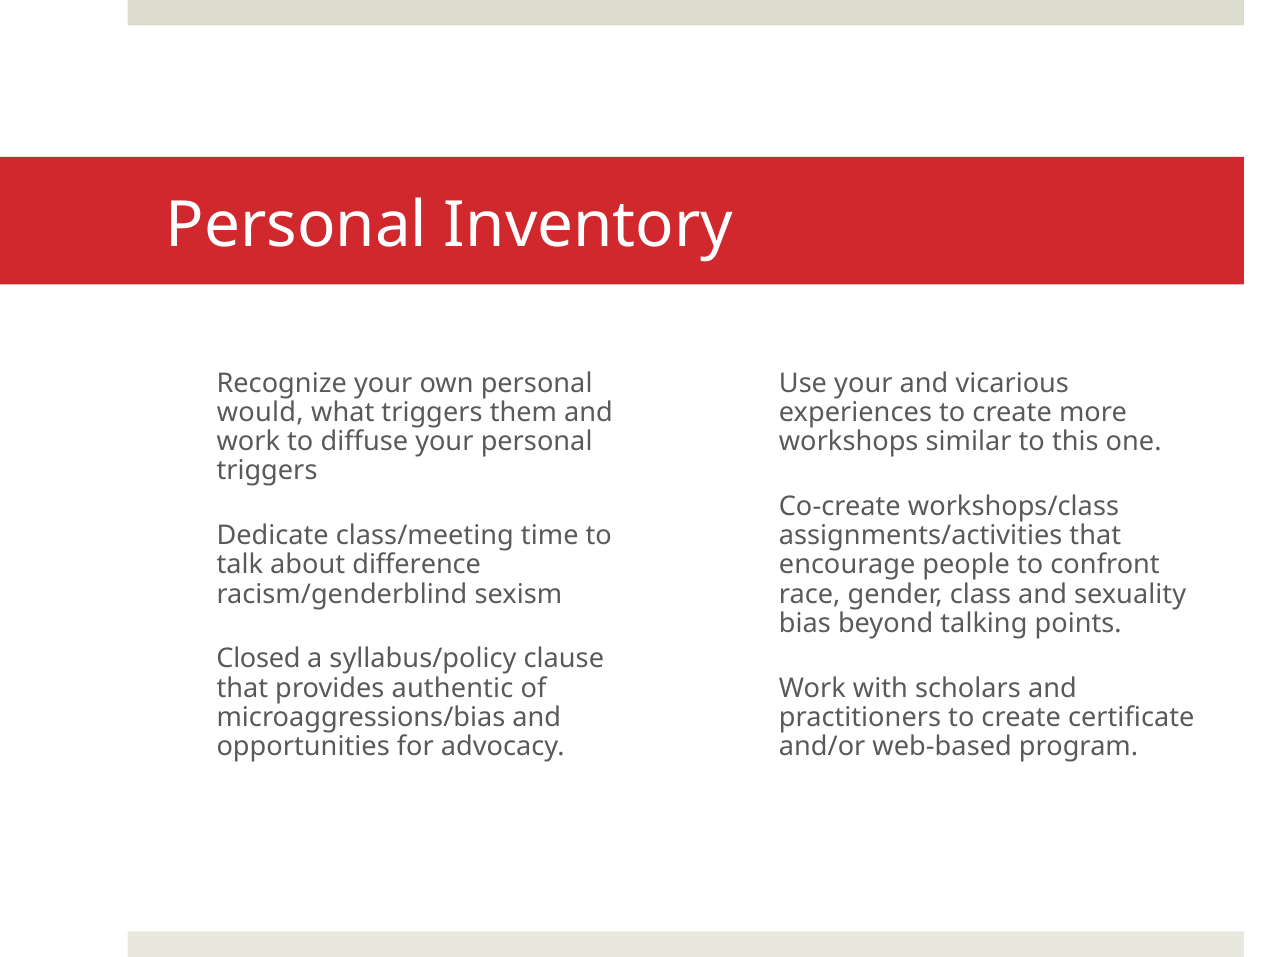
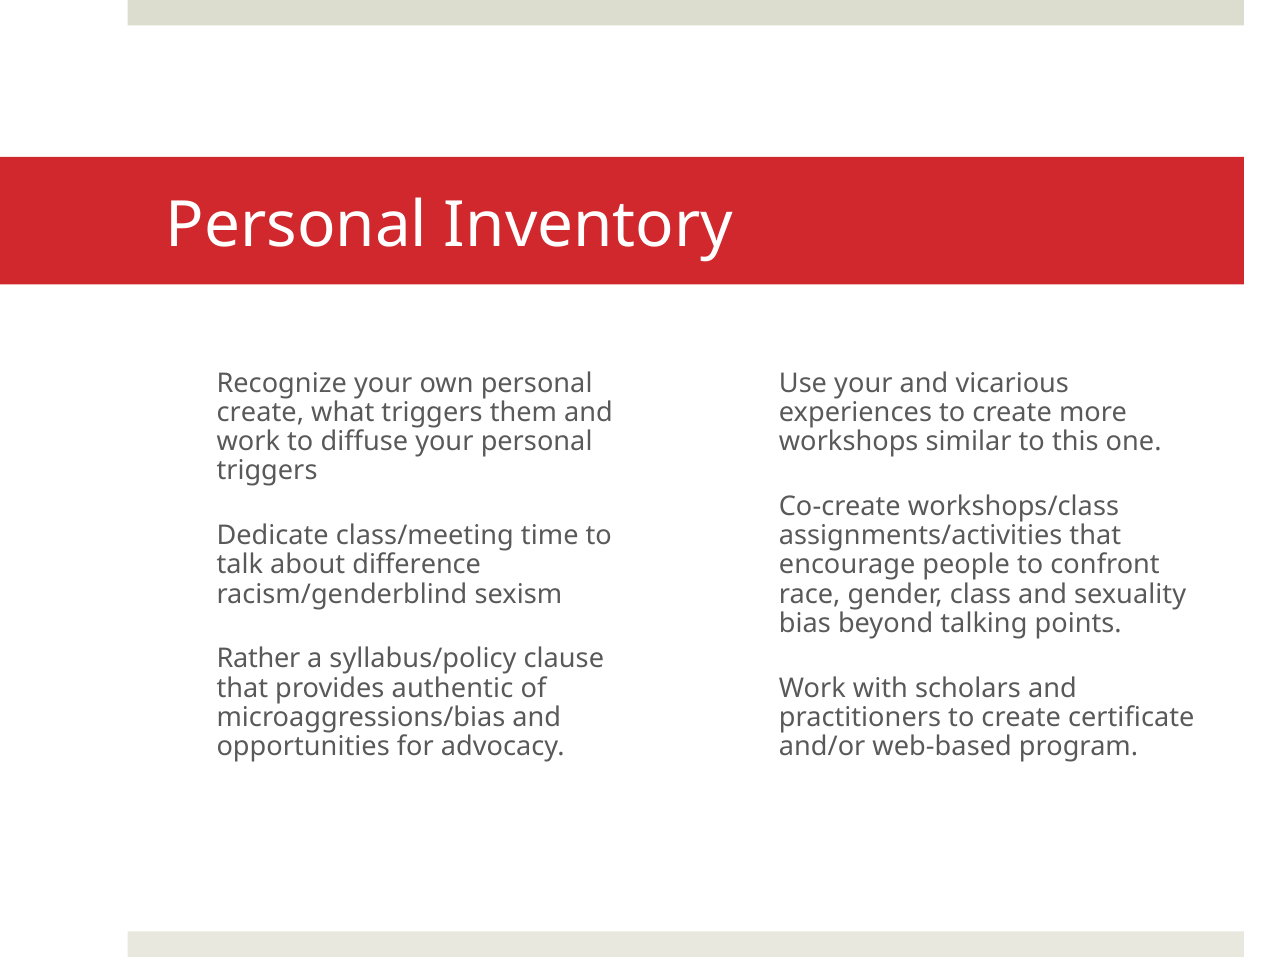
would: would -> create (260, 412)
Closed: Closed -> Rather (258, 659)
